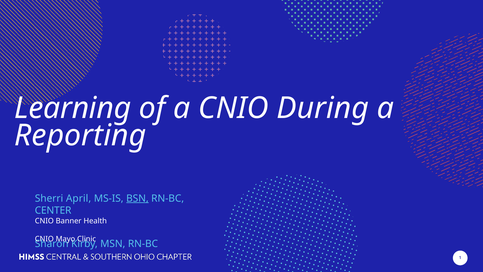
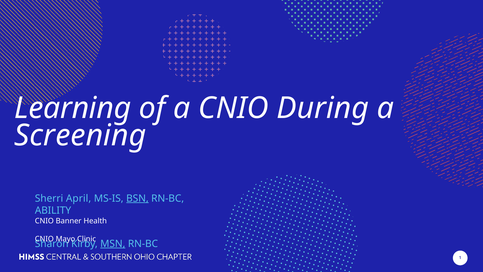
Reporting: Reporting -> Screening (80, 135)
CENTER: CENTER -> ABILITY (53, 210)
MSN underline: none -> present (113, 243)
